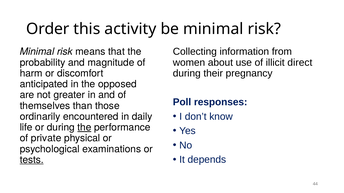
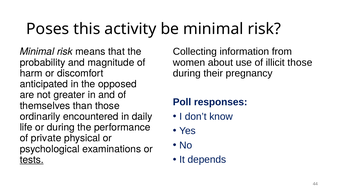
Order: Order -> Poses (48, 29)
illicit direct: direct -> those (300, 63)
the underline: present -> none (84, 128)
